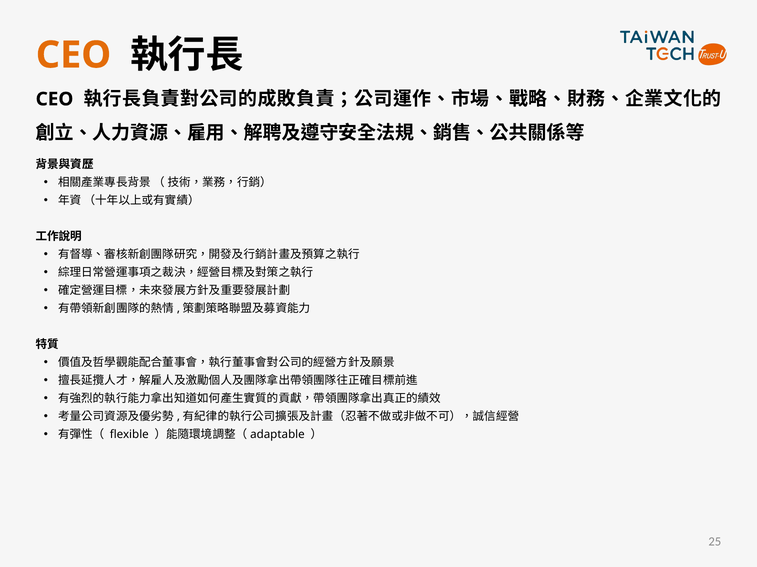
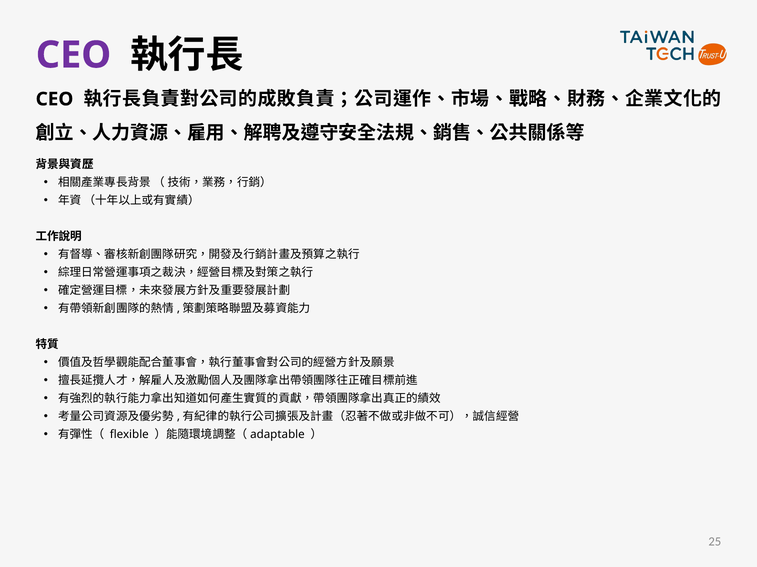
CEO colour: orange -> purple (73, 55)
